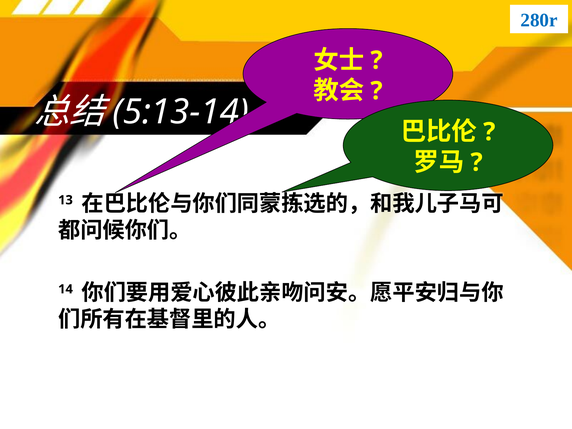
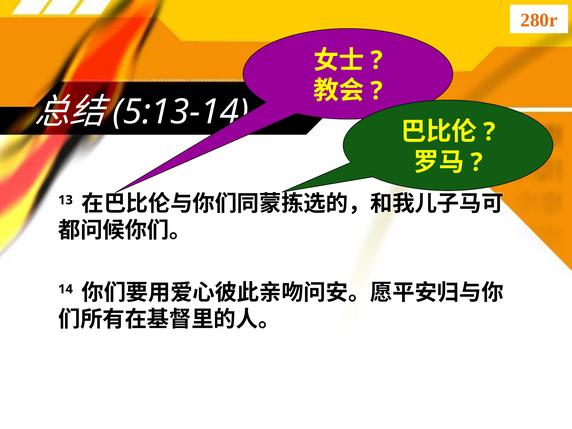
280r colour: blue -> orange (539, 20)
